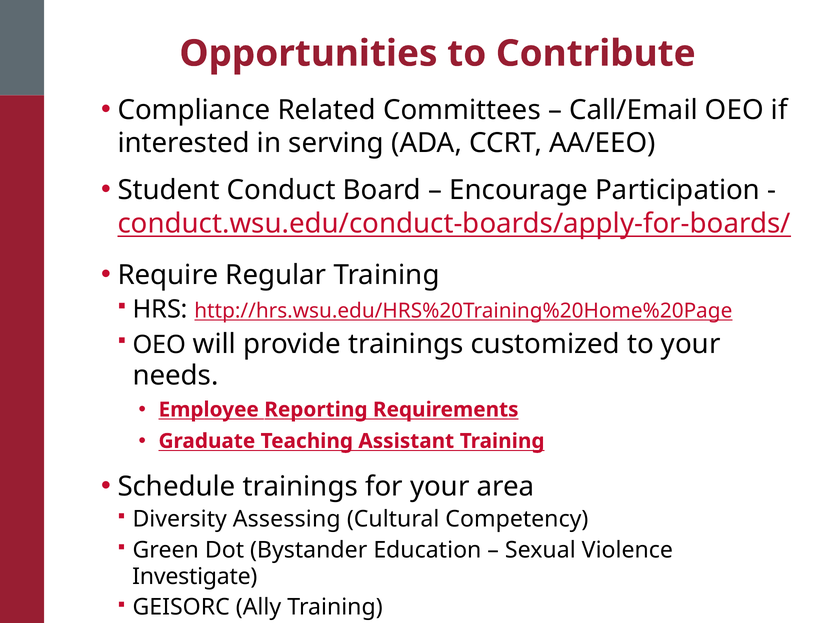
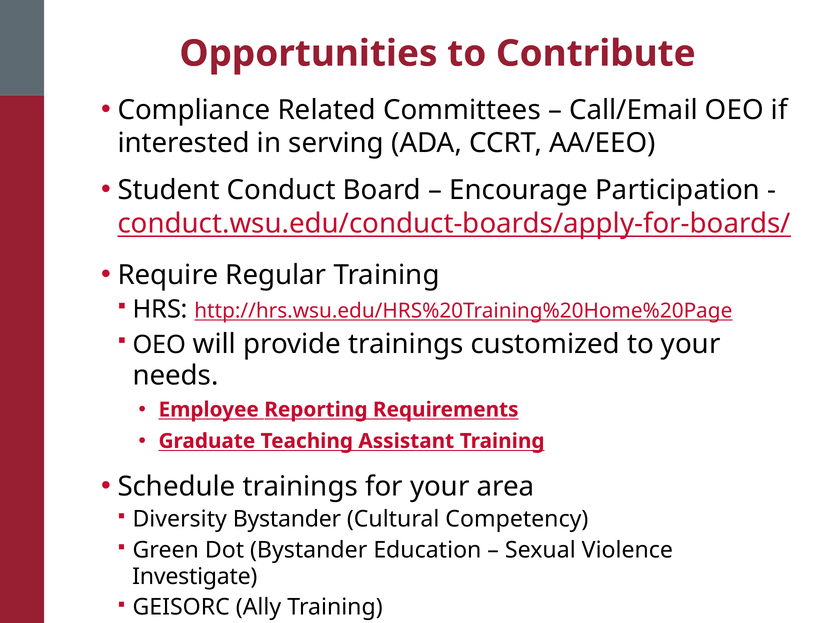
Diversity Assessing: Assessing -> Bystander (287, 519)
